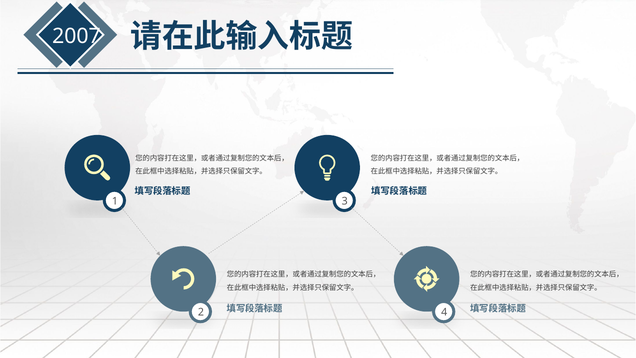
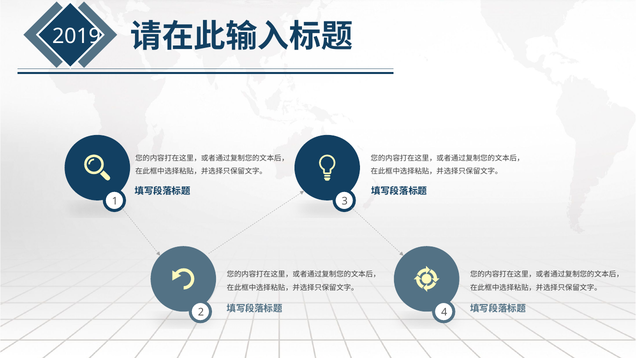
2007: 2007 -> 2019 (76, 36)
